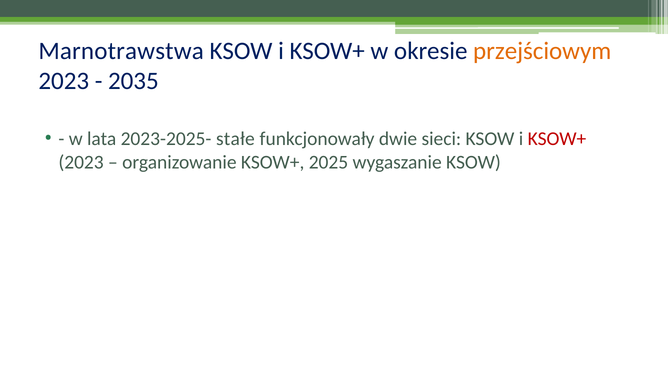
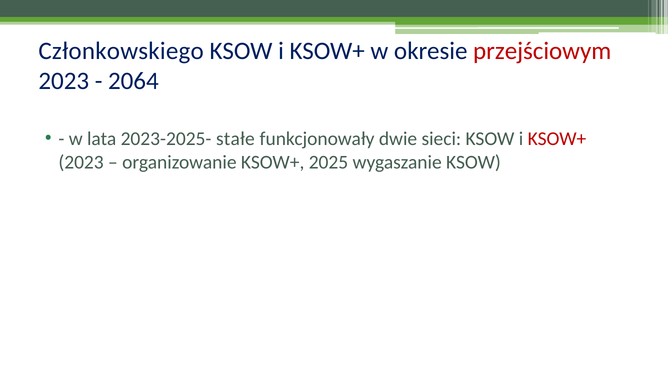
Marnotrawstwa: Marnotrawstwa -> Członkowskiego (121, 51)
przejściowym colour: orange -> red (542, 51)
2035: 2035 -> 2064 (133, 81)
